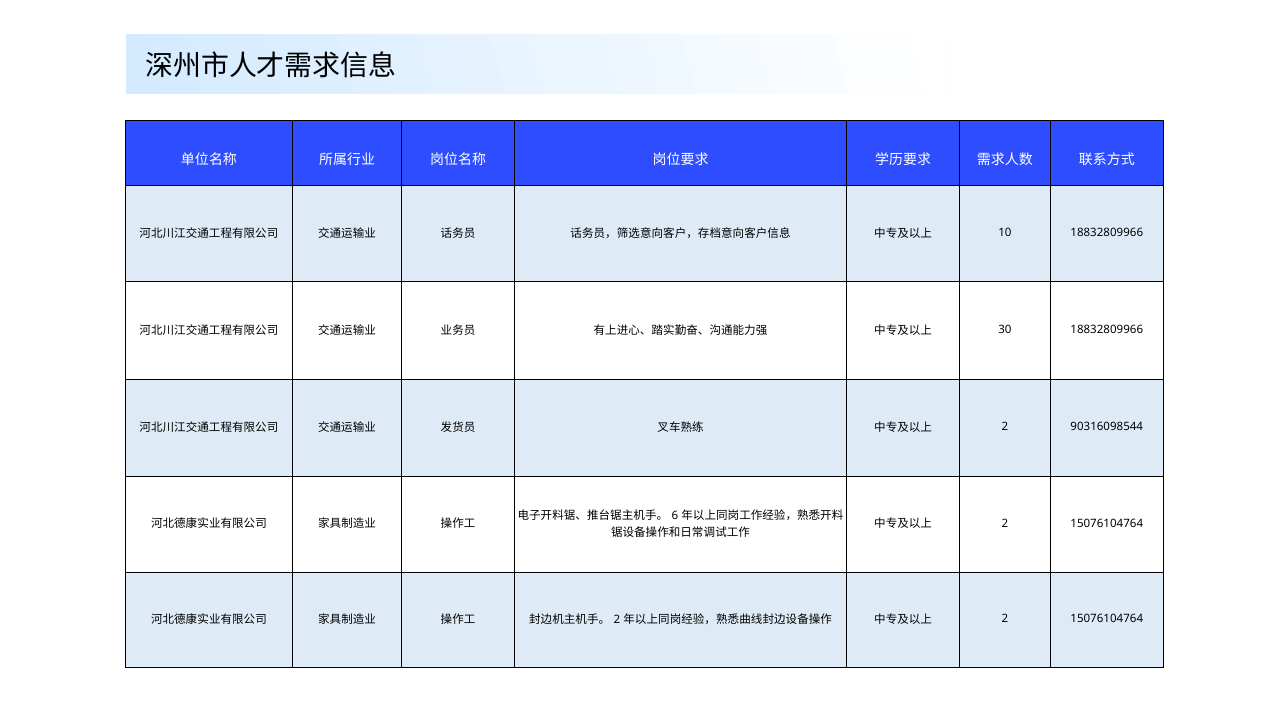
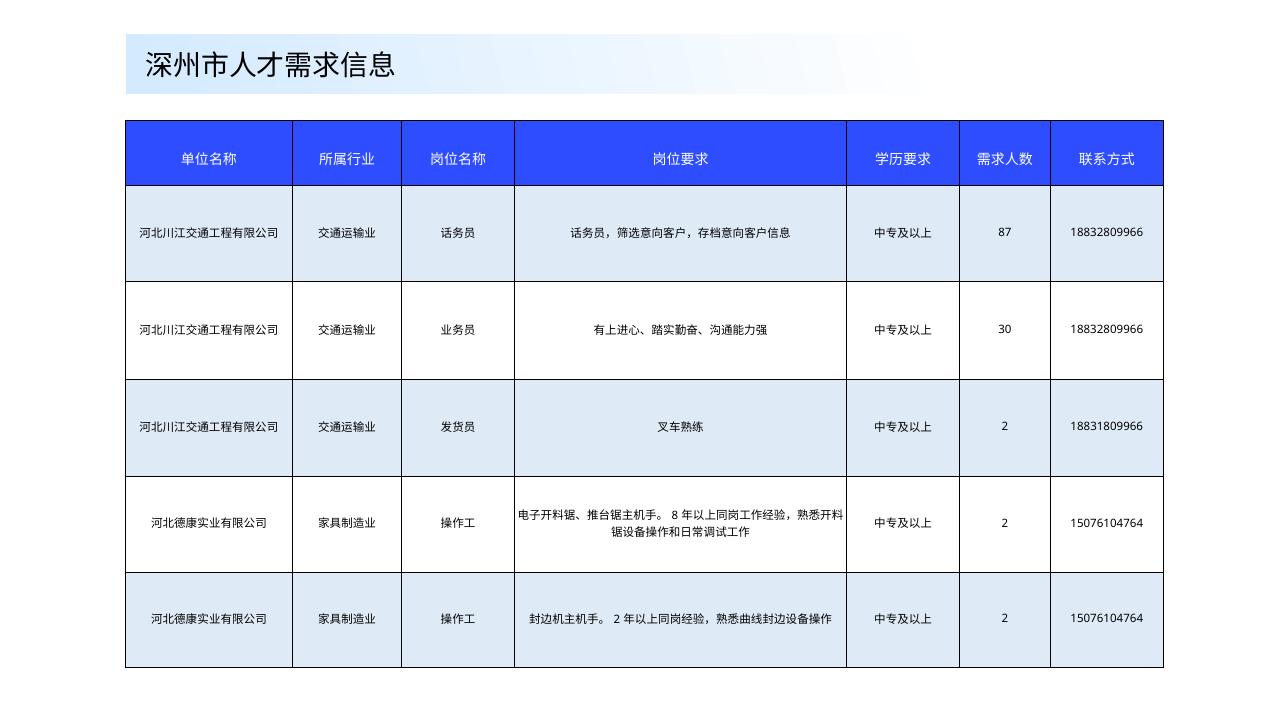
10: 10 -> 87 (1005, 233)
90316098544: 90316098544 -> 18831809966 (1107, 427)
6: 6 -> 8 (675, 516)
